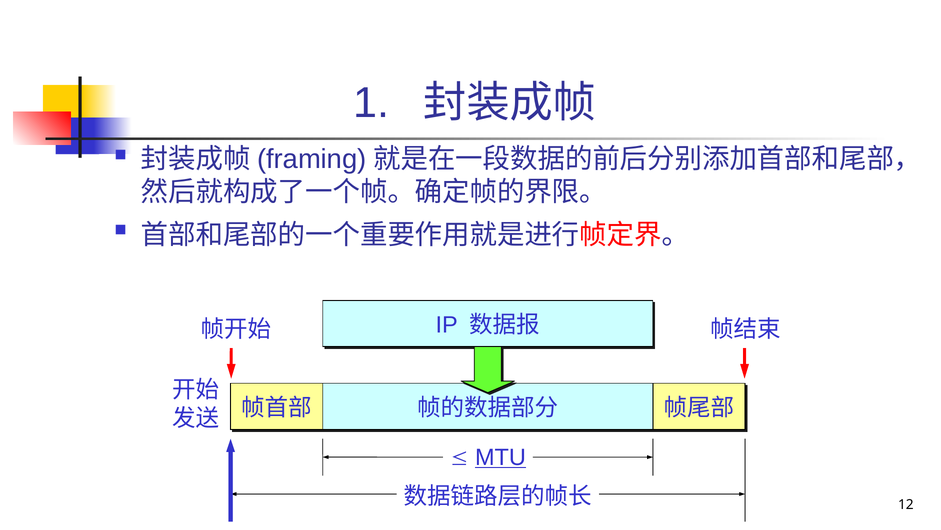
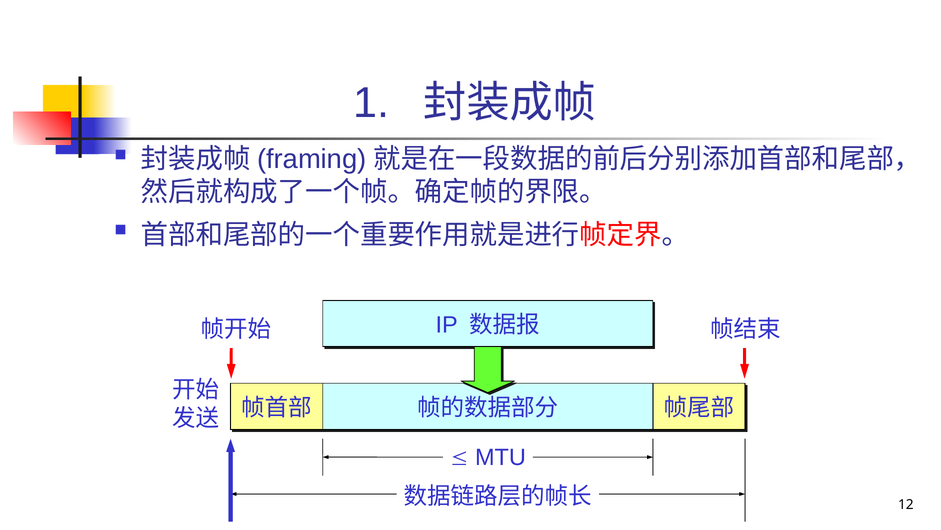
MTU underline: present -> none (500, 457)
